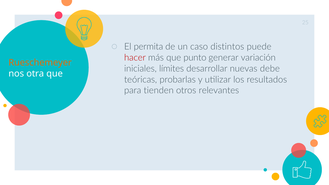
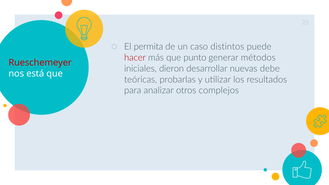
variación: variación -> métodos (258, 58)
Rueschemeyer colour: orange -> red (40, 63)
límites: límites -> dieron (172, 69)
otra: otra -> está (35, 74)
tienden: tienden -> analizar (159, 90)
relevantes: relevantes -> complejos (219, 90)
